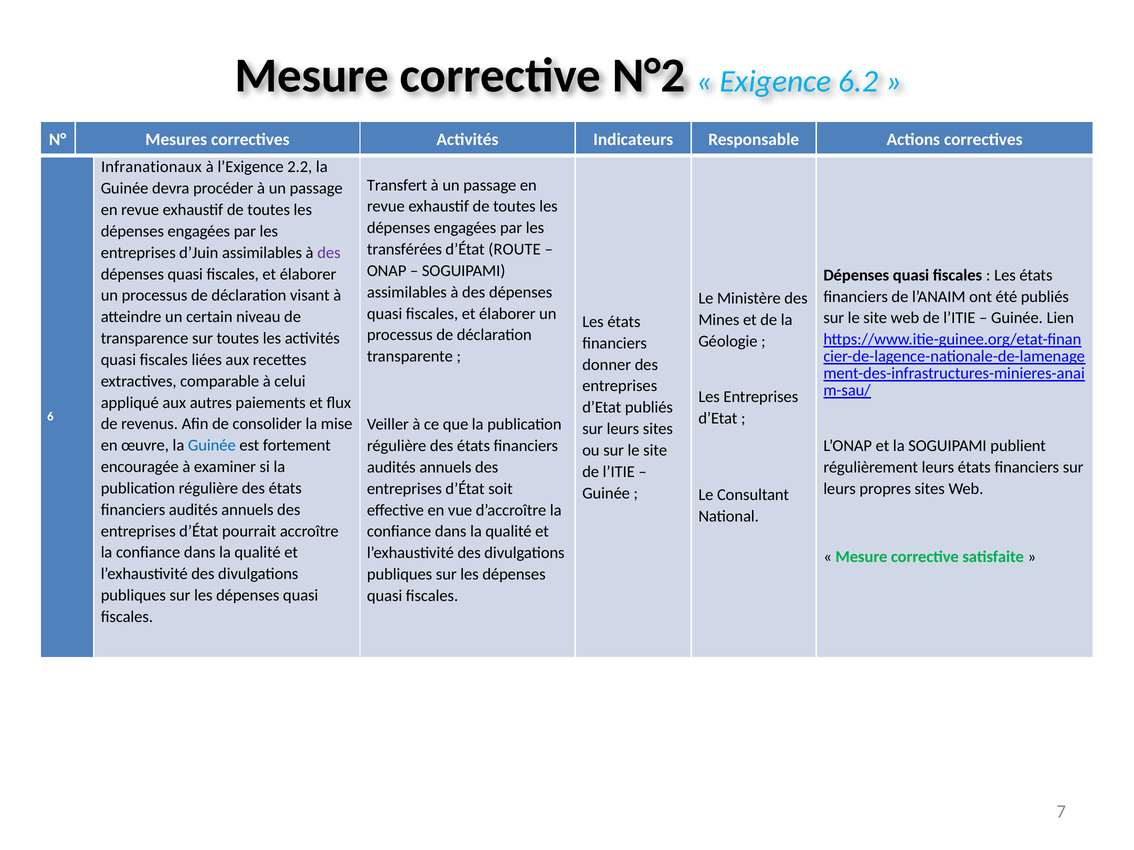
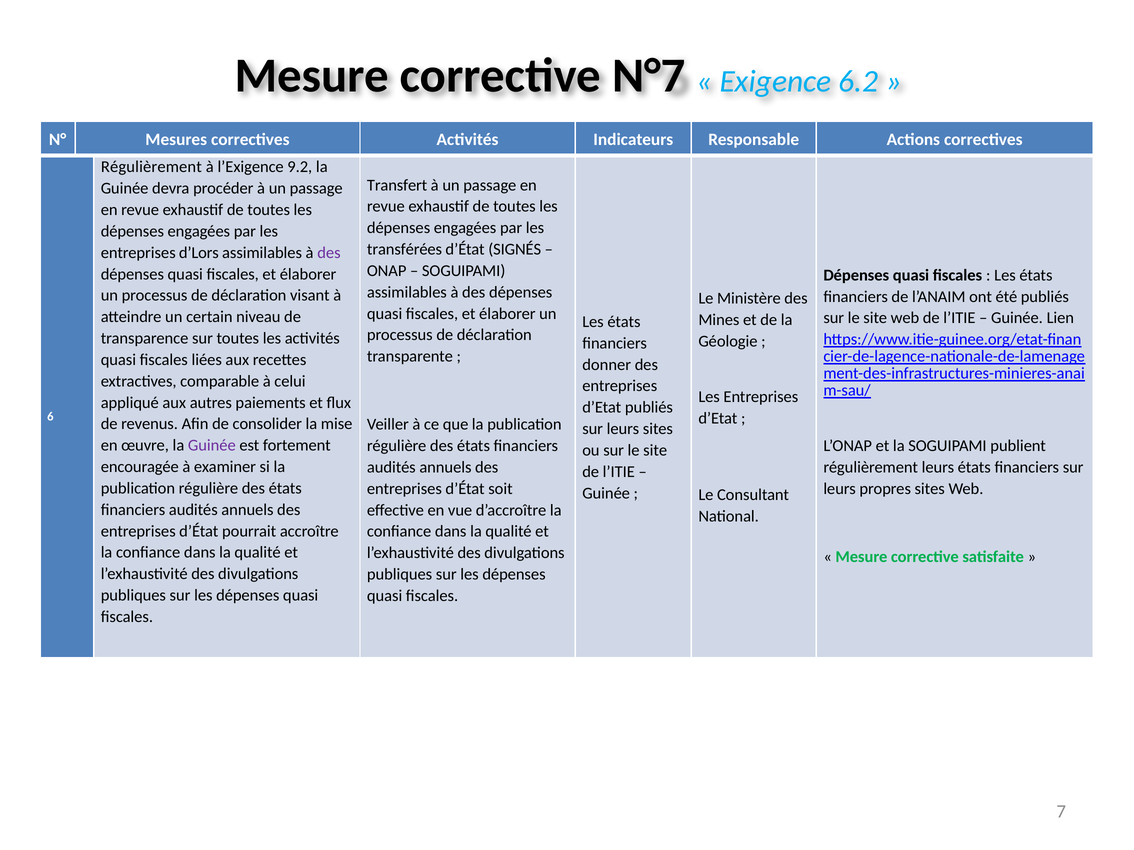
N°2: N°2 -> N°7 (649, 76)
Infranationaux: Infranationaux -> Régulièrement (151, 167)
2.2: 2.2 -> 9.2 (300, 167)
ROUTE: ROUTE -> SIGNÉS (515, 249)
d’Juin: d’Juin -> d’Lors (199, 253)
Guinée colour: blue -> purple (212, 446)
